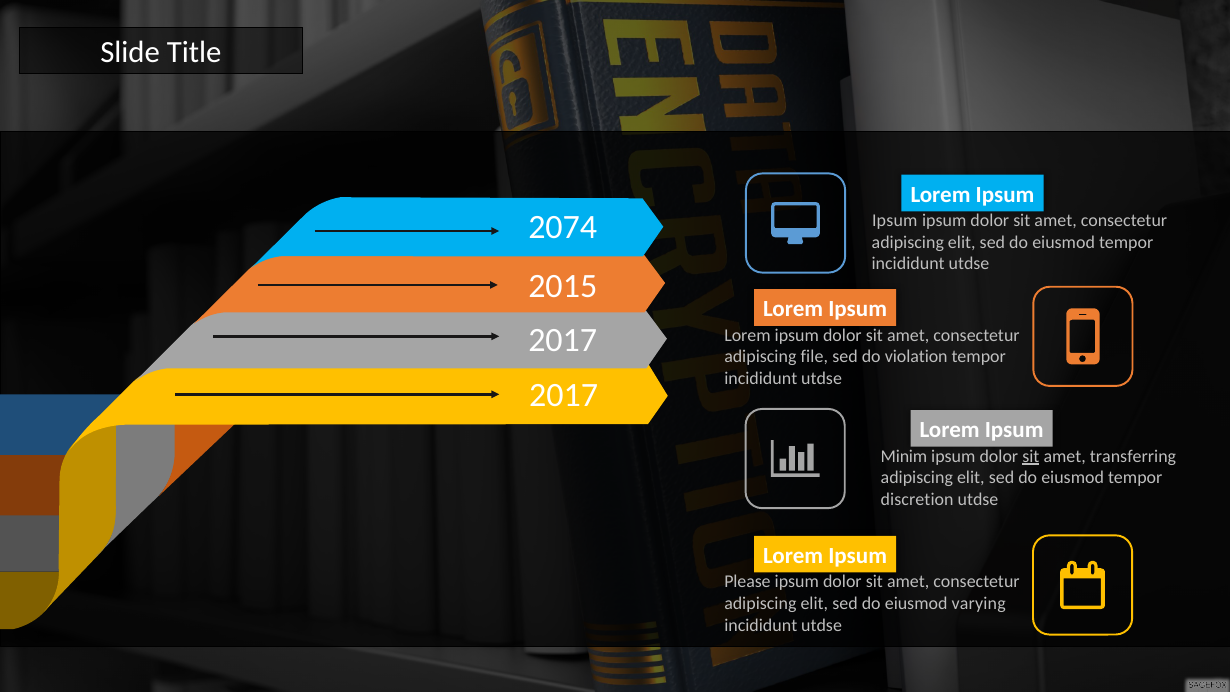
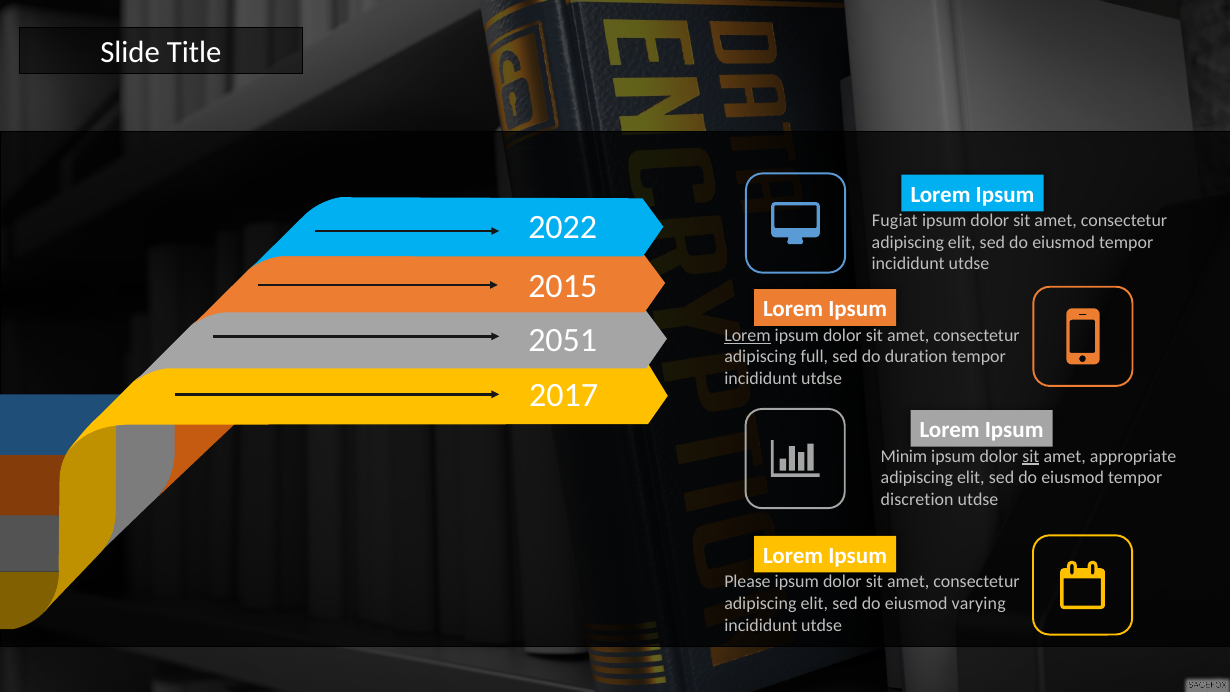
Ipsum: Ipsum -> Fugiat (895, 221)
2074: 2074 -> 2022 (563, 228)
2017: 2017 -> 2051 (563, 340)
Lorem underline: none -> present (747, 335)
file: file -> full (814, 357)
violation: violation -> duration (916, 357)
transferring: transferring -> appropriate (1133, 456)
